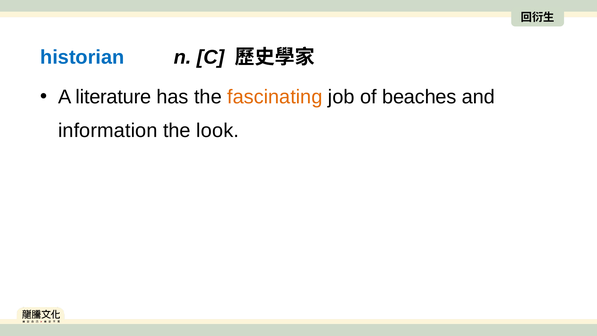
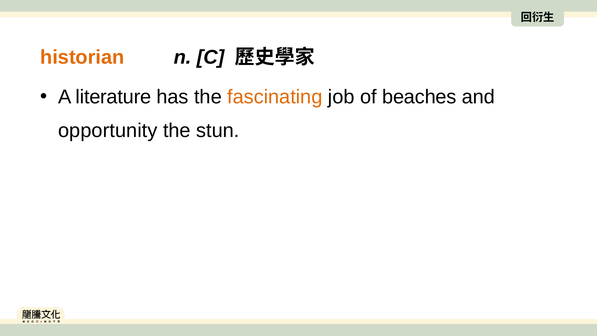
historian colour: blue -> orange (82, 57)
information: information -> opportunity (108, 130)
look: look -> stun (218, 130)
